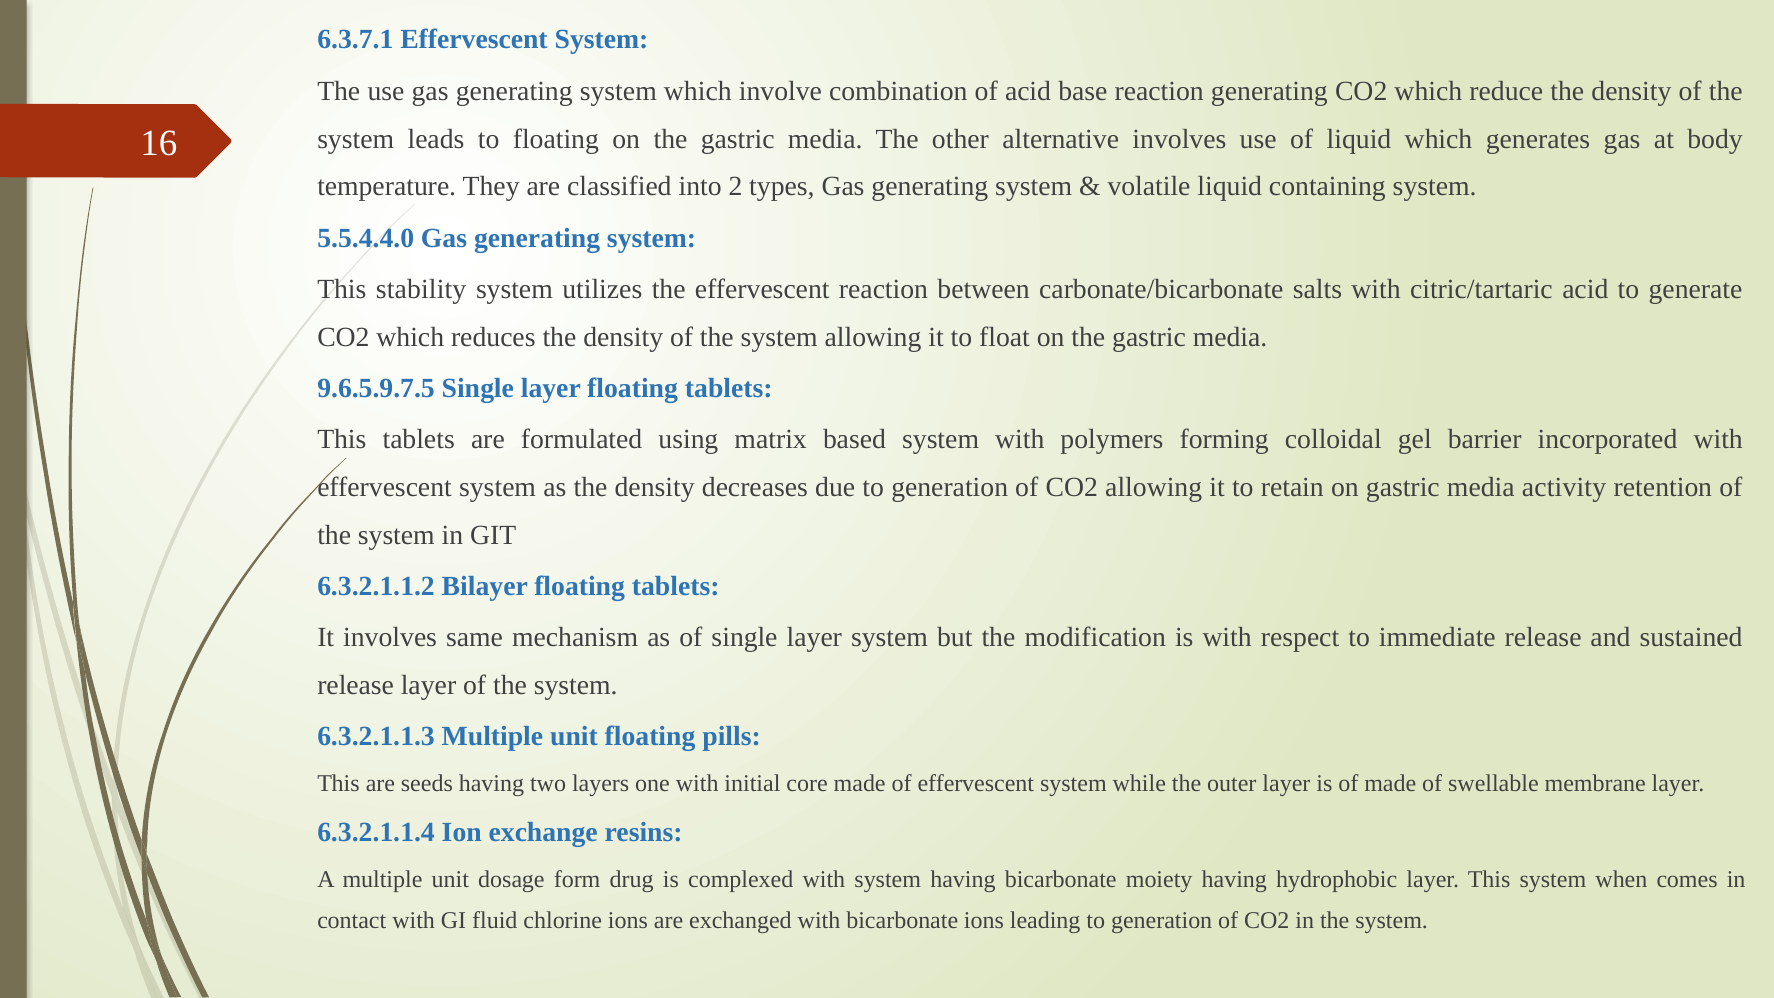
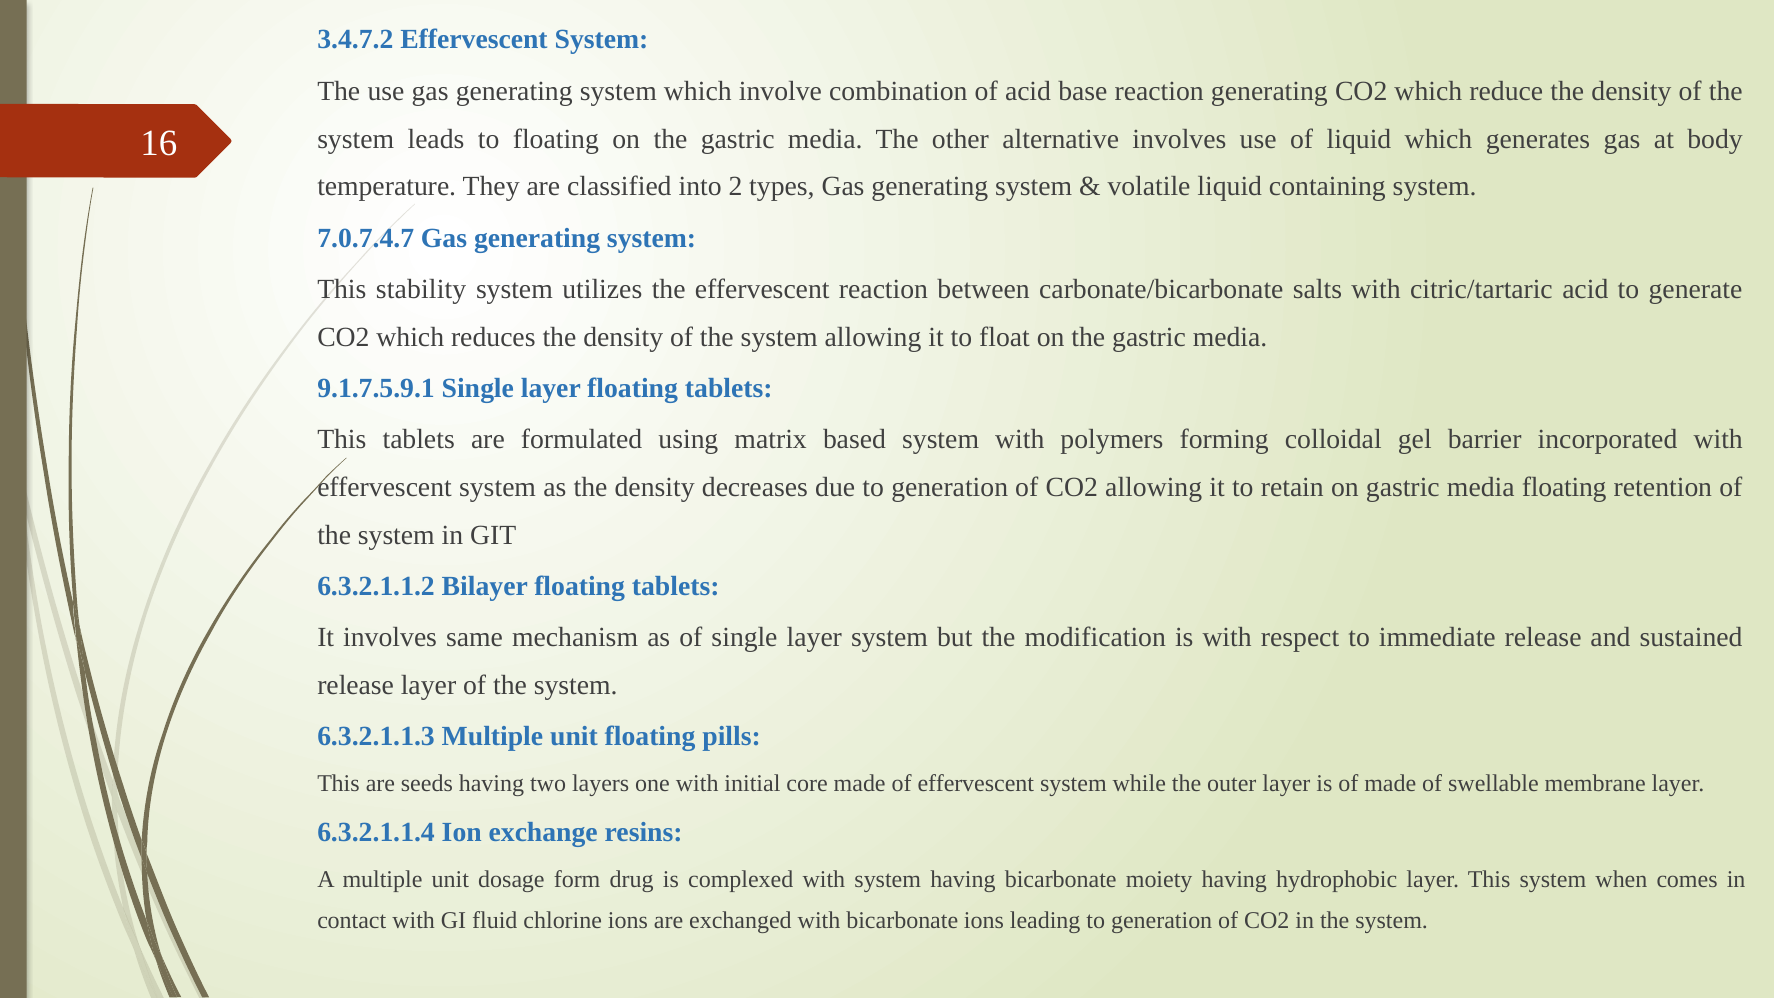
6.3.7.1: 6.3.7.1 -> 3.4.7.2 (355, 40)
5.5.4.4.0: 5.5.4.4.0 -> 7.0.7.4.7 (366, 238)
9.6.5.9.7.5: 9.6.5.9.7.5 -> 9.1.7.5.9.1 (376, 388)
media activity: activity -> floating (1564, 487)
